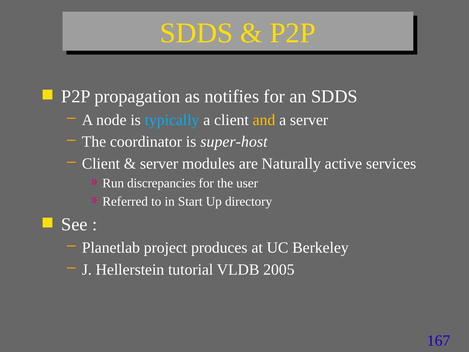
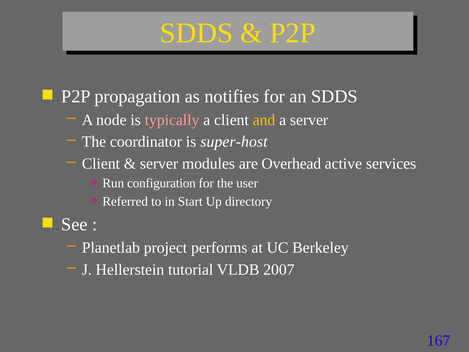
typically colour: light blue -> pink (172, 120)
Naturally: Naturally -> Overhead (291, 164)
discrepancies: discrepancies -> configuration (161, 183)
produces: produces -> performs (219, 248)
2005: 2005 -> 2007 (279, 269)
